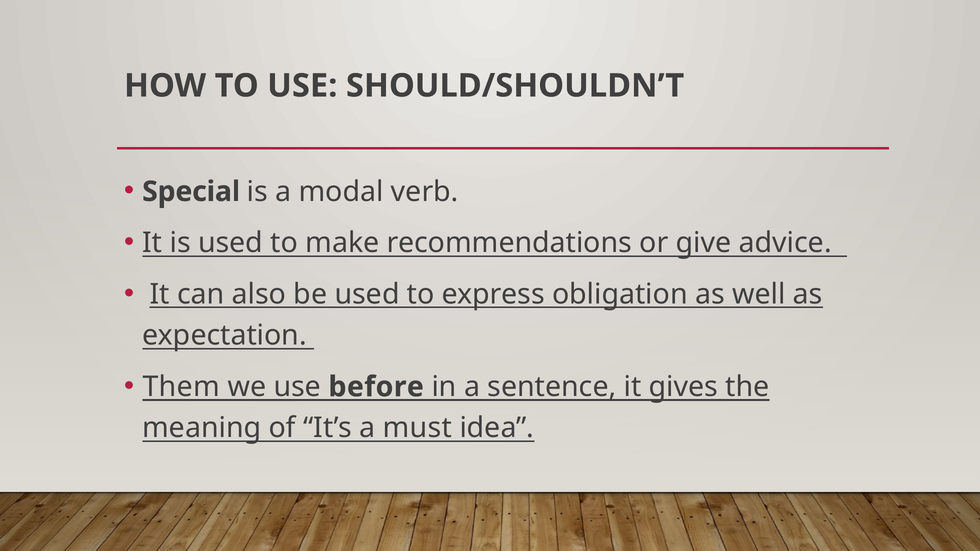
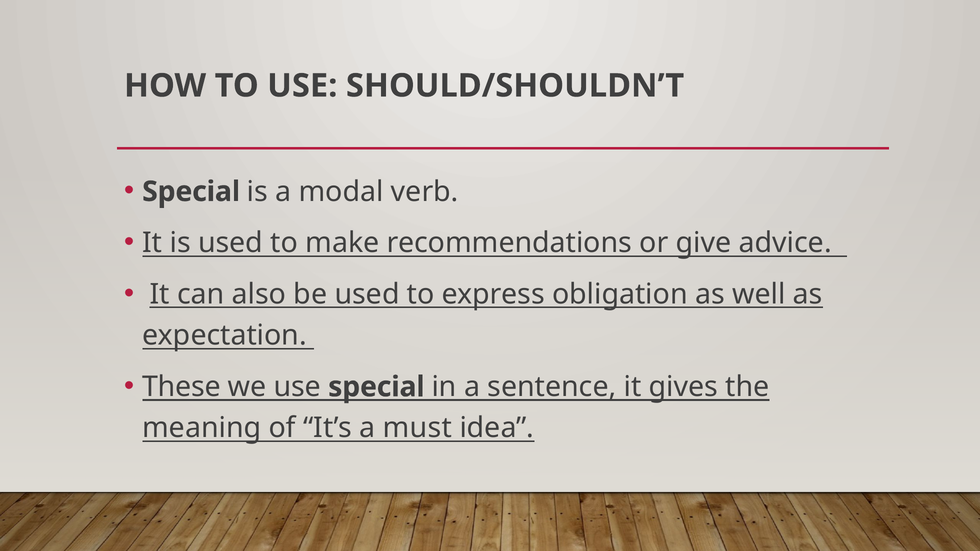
Them: Them -> These (182, 387)
use before: before -> special (376, 387)
